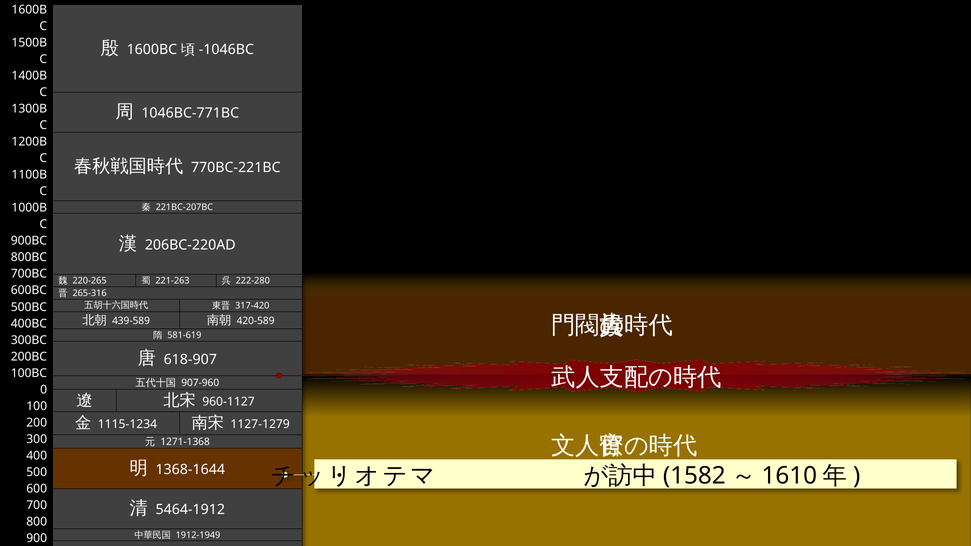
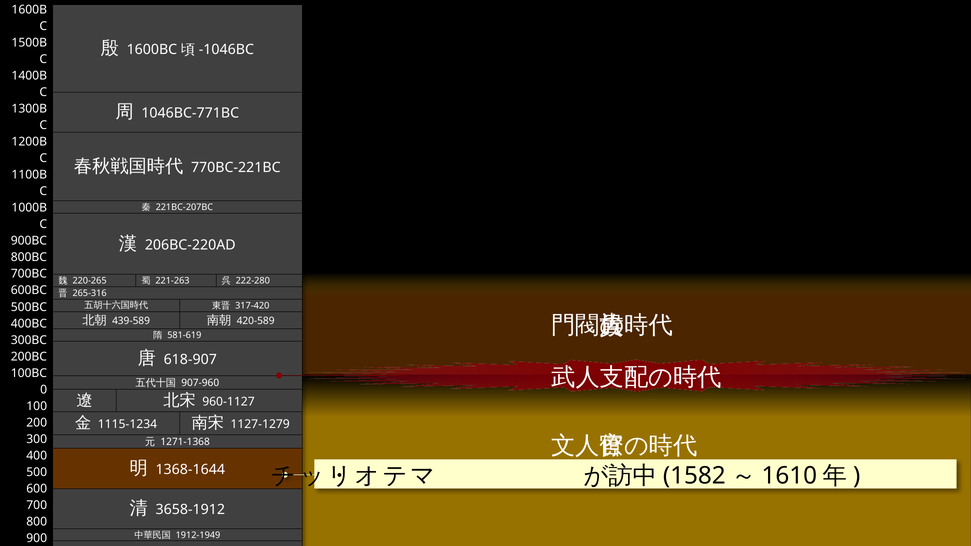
5464-1912: 5464-1912 -> 3658-1912 (190, 510)
